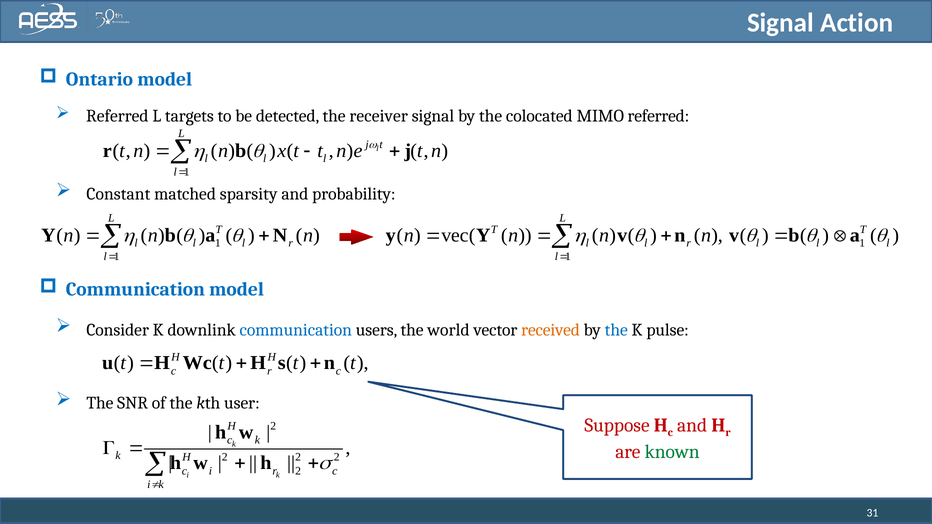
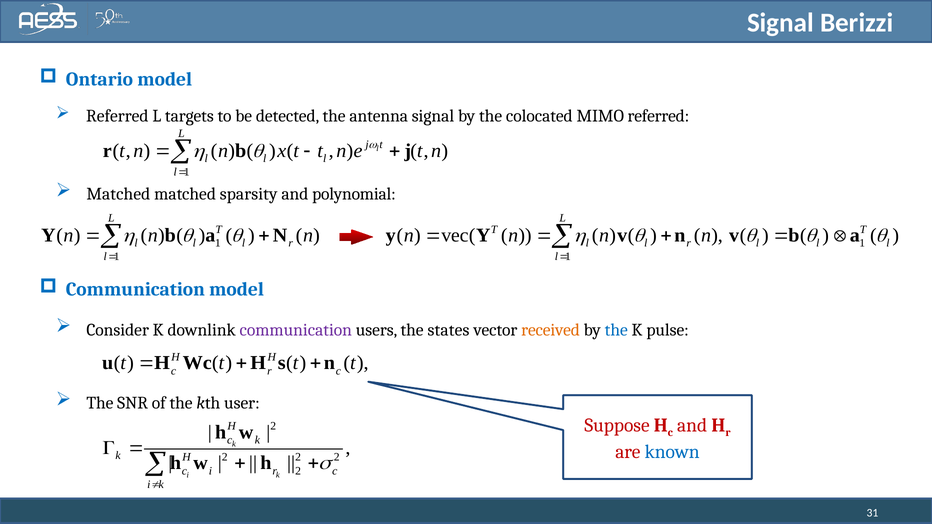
Action: Action -> Berizzi (857, 23)
receiver: receiver -> antenna (379, 116)
Constant: Constant -> Matched (118, 194)
probability: probability -> polynomial (354, 194)
communication colour: blue -> purple (296, 330)
world: world -> states (449, 330)
known colour: green -> blue (672, 452)
